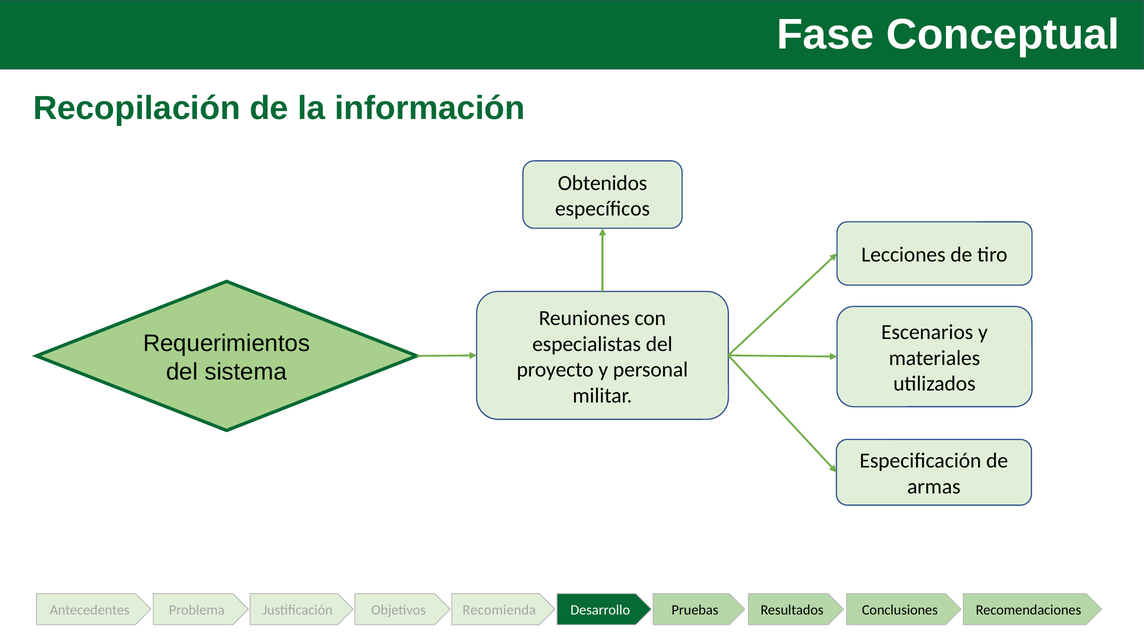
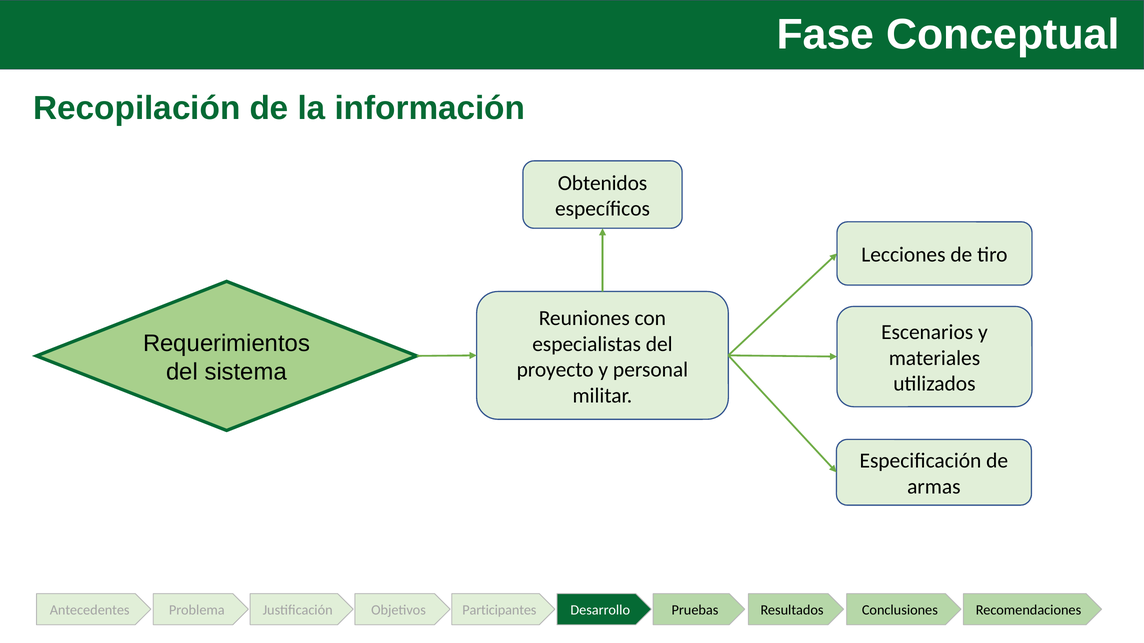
Recomienda: Recomienda -> Participantes (499, 611)
